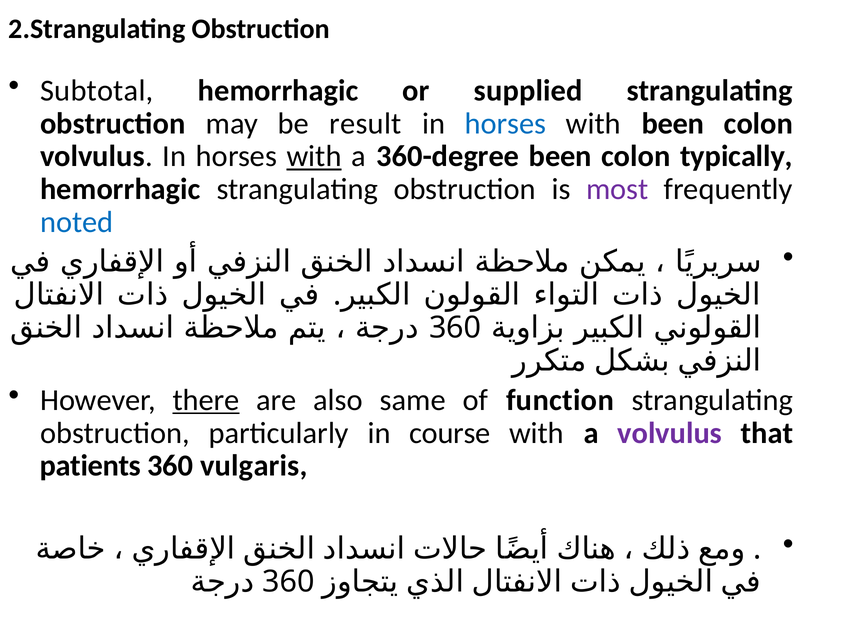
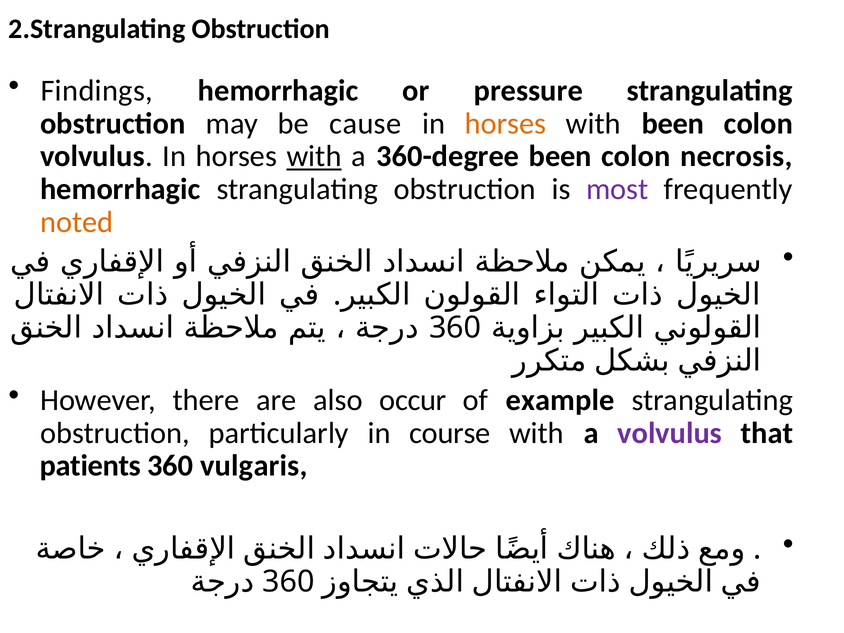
Subtotal: Subtotal -> Findings (97, 91)
supplied: supplied -> pressure (528, 91)
result: result -> cause (365, 123)
horses colour: blue -> orange (506, 123)
typically: typically -> necrosis (736, 156)
noted colour: blue -> orange (77, 222)
there underline: present -> none (206, 400)
same: same -> occur (413, 400)
function: function -> example (560, 400)
